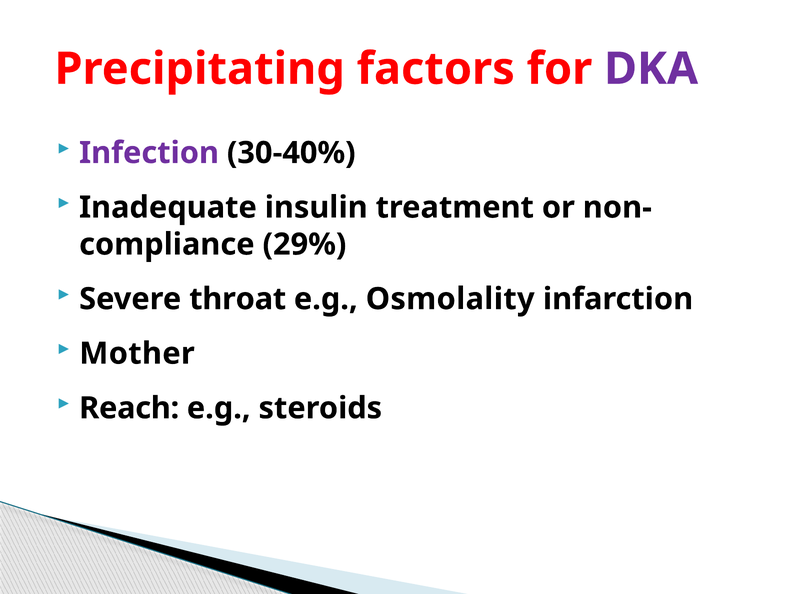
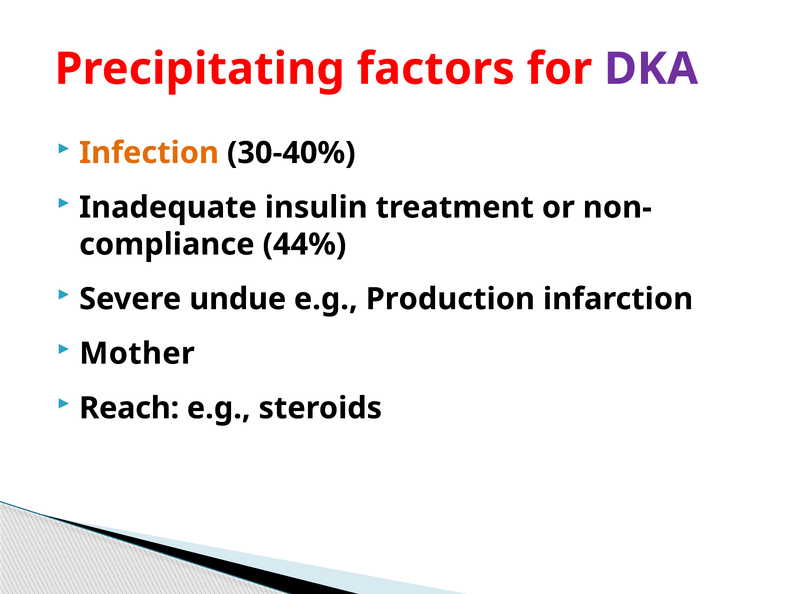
Infection colour: purple -> orange (149, 153)
29%: 29% -> 44% (304, 244)
throat: throat -> undue (238, 299)
Osmolality: Osmolality -> Production (450, 299)
